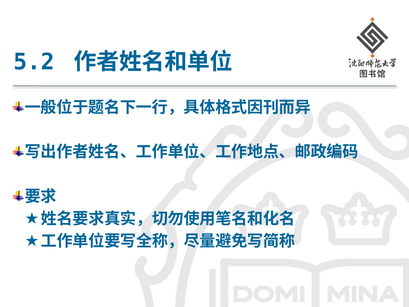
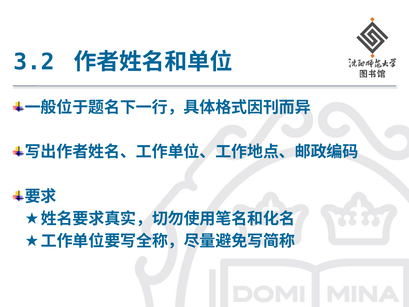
5.2: 5.2 -> 3.2 (34, 62)
